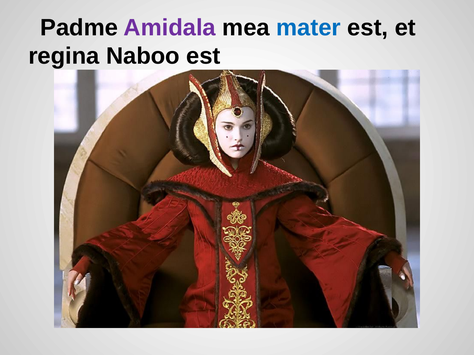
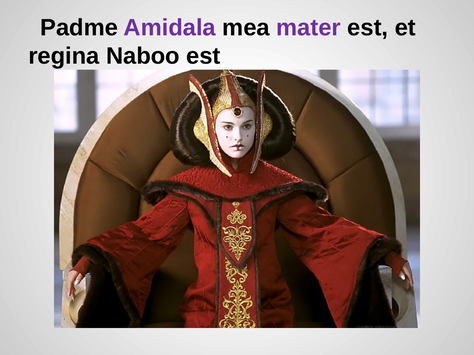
mater colour: blue -> purple (309, 28)
